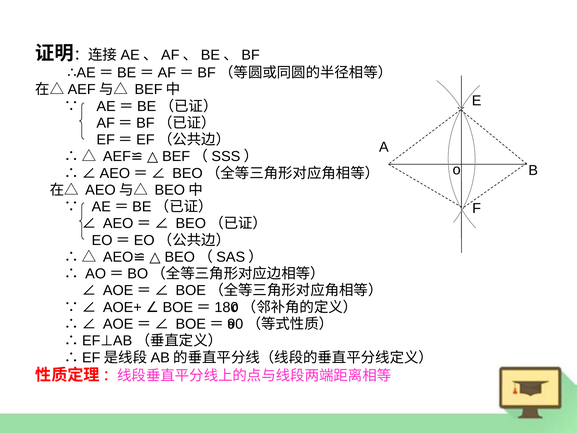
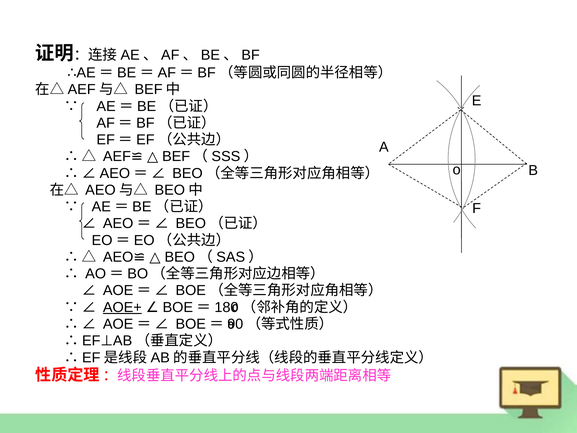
AOE+ underline: none -> present (122, 307)
